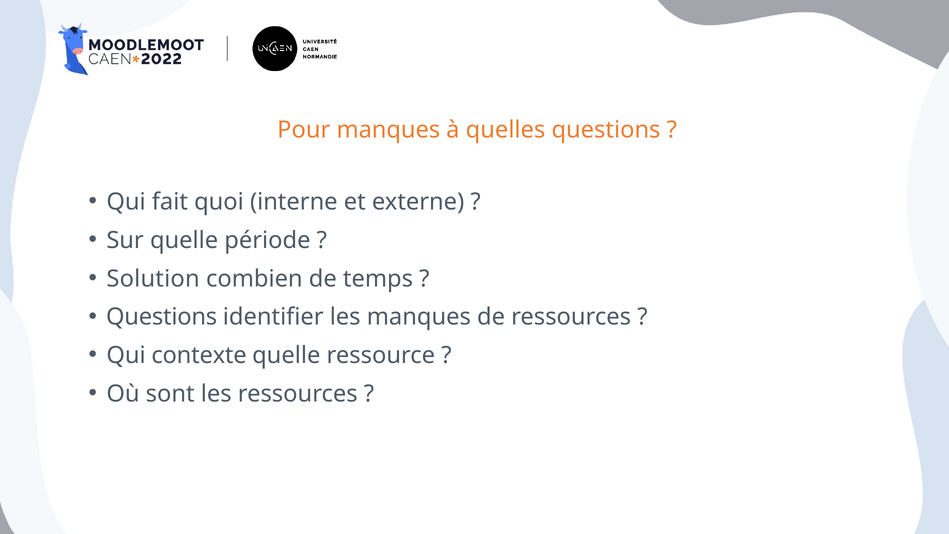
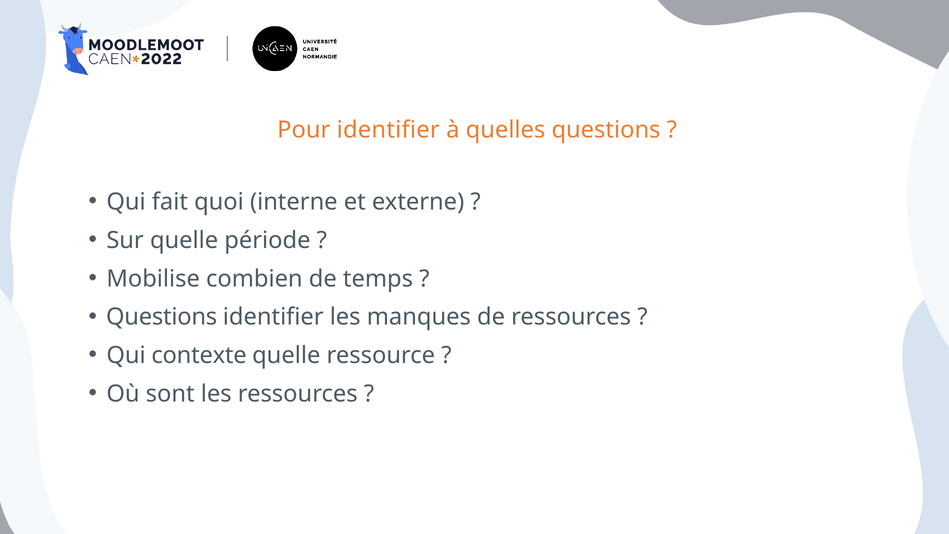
Pour manques: manques -> identifier (388, 130)
Solution: Solution -> Mobilise (153, 279)
